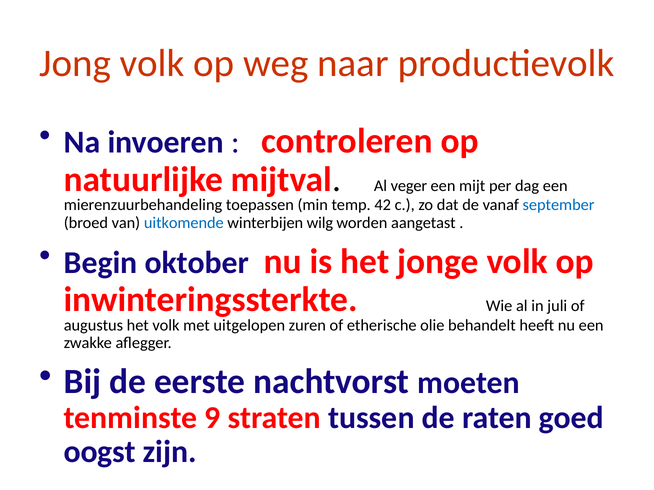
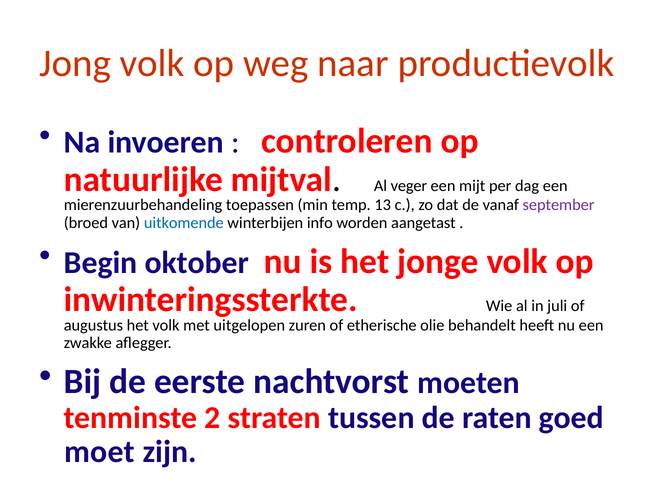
42: 42 -> 13 (383, 205)
september colour: blue -> purple (559, 205)
wilg: wilg -> info (320, 223)
9: 9 -> 2 (212, 418)
oogst: oogst -> moet (99, 452)
